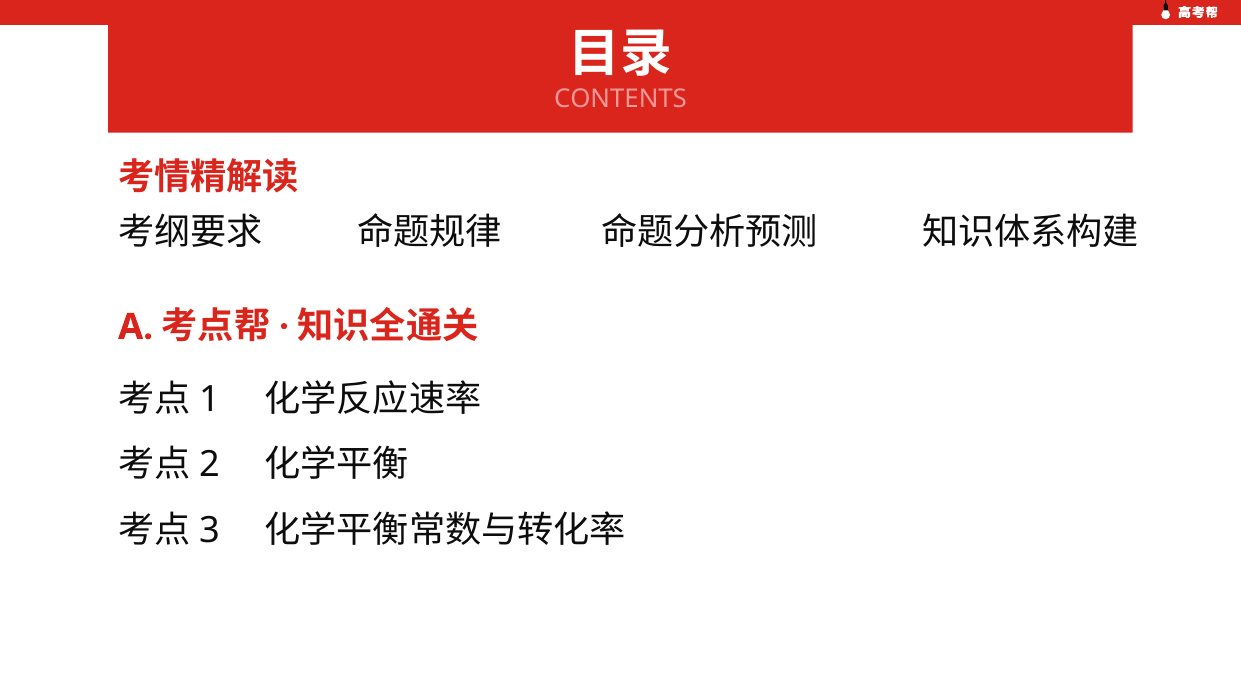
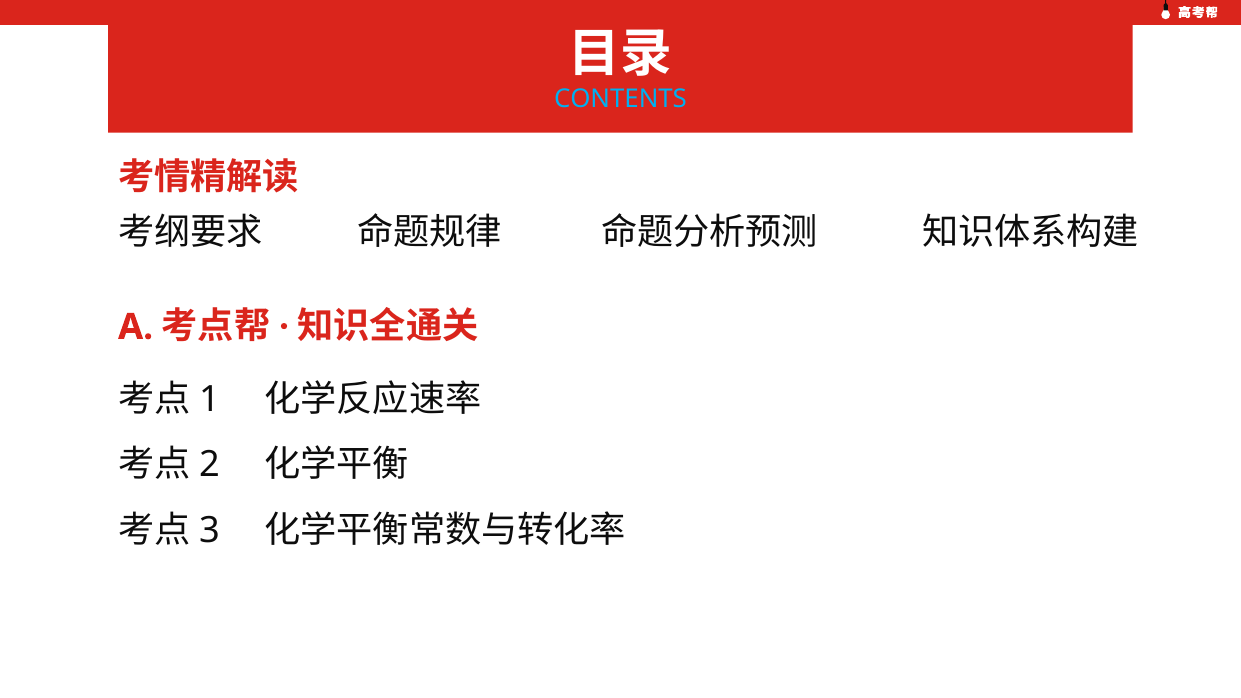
CONTENTS colour: pink -> light blue (620, 99)
